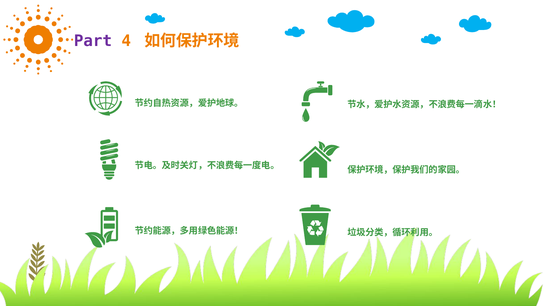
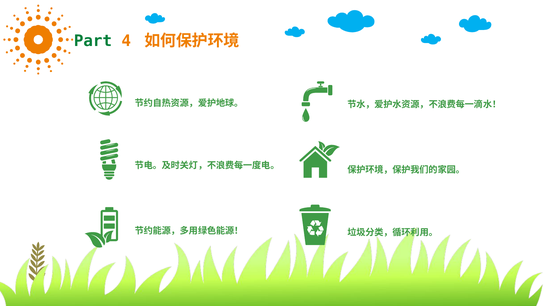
Part colour: purple -> green (93, 41)
